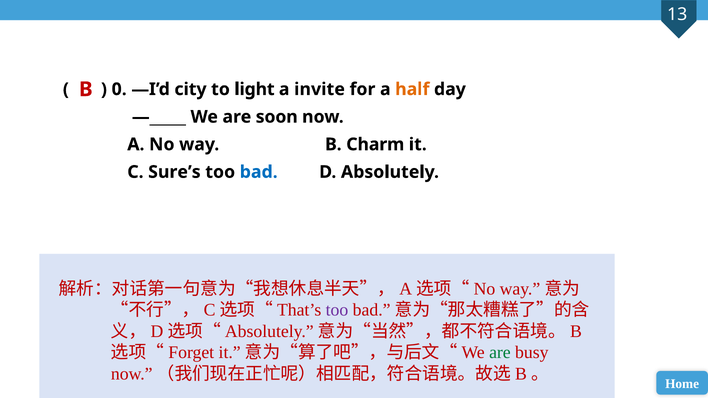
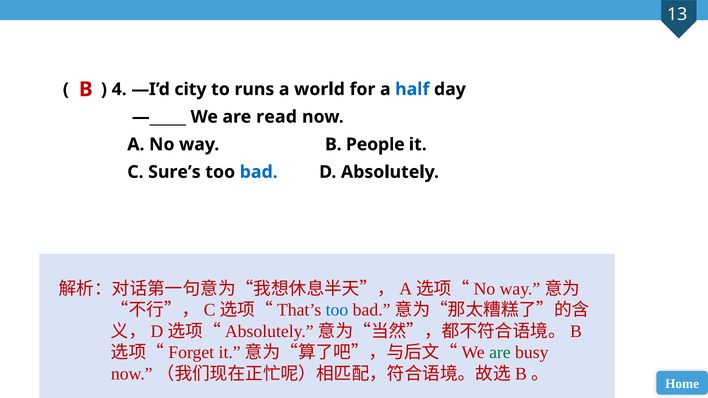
0: 0 -> 4 (119, 89)
light: light -> runs (254, 89)
invite: invite -> world (320, 89)
half colour: orange -> blue (412, 89)
soon: soon -> read (277, 117)
Charm: Charm -> People (375, 145)
too colour: purple -> blue (337, 310)
